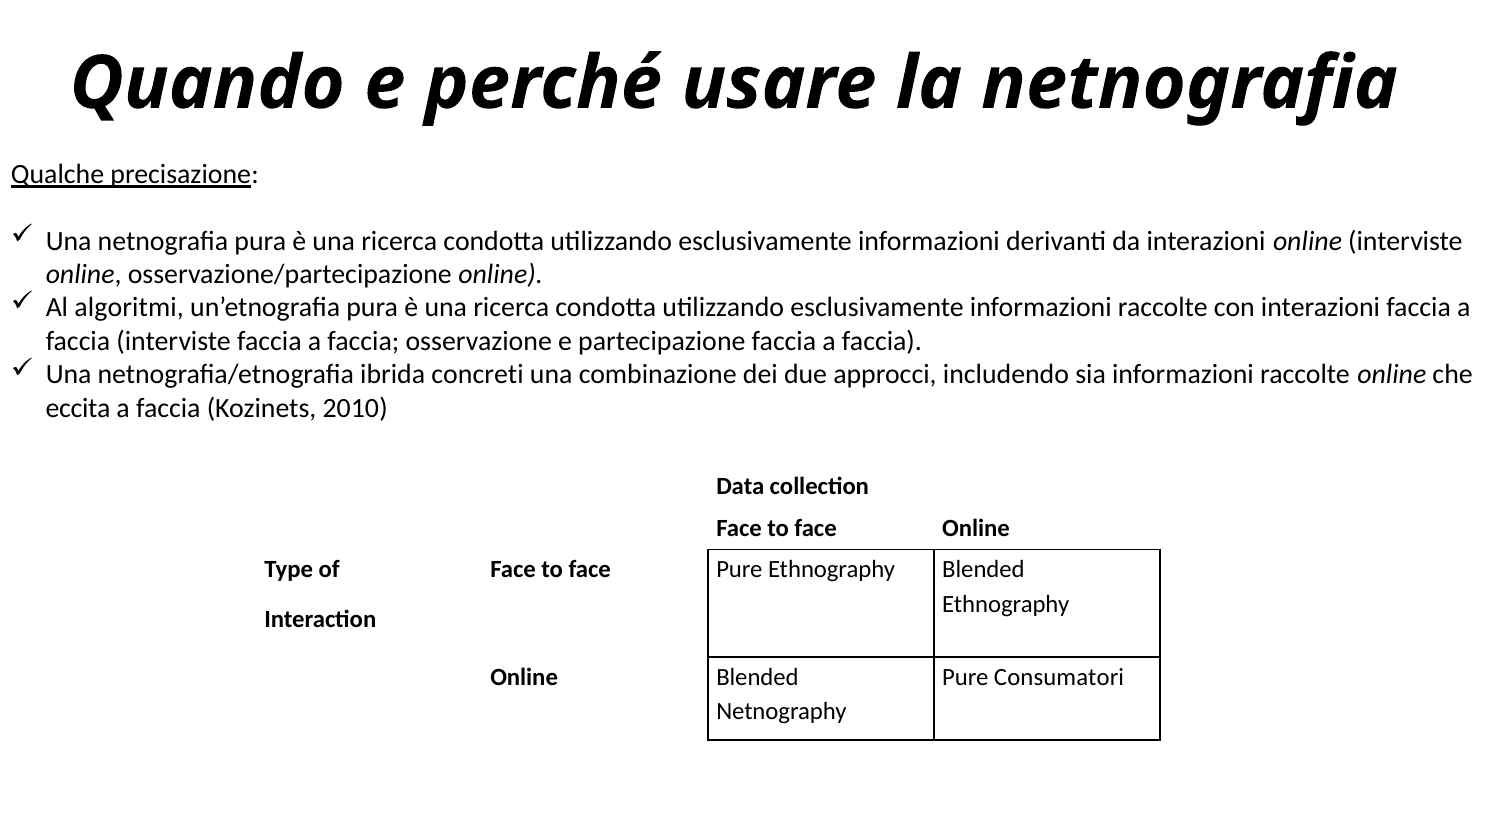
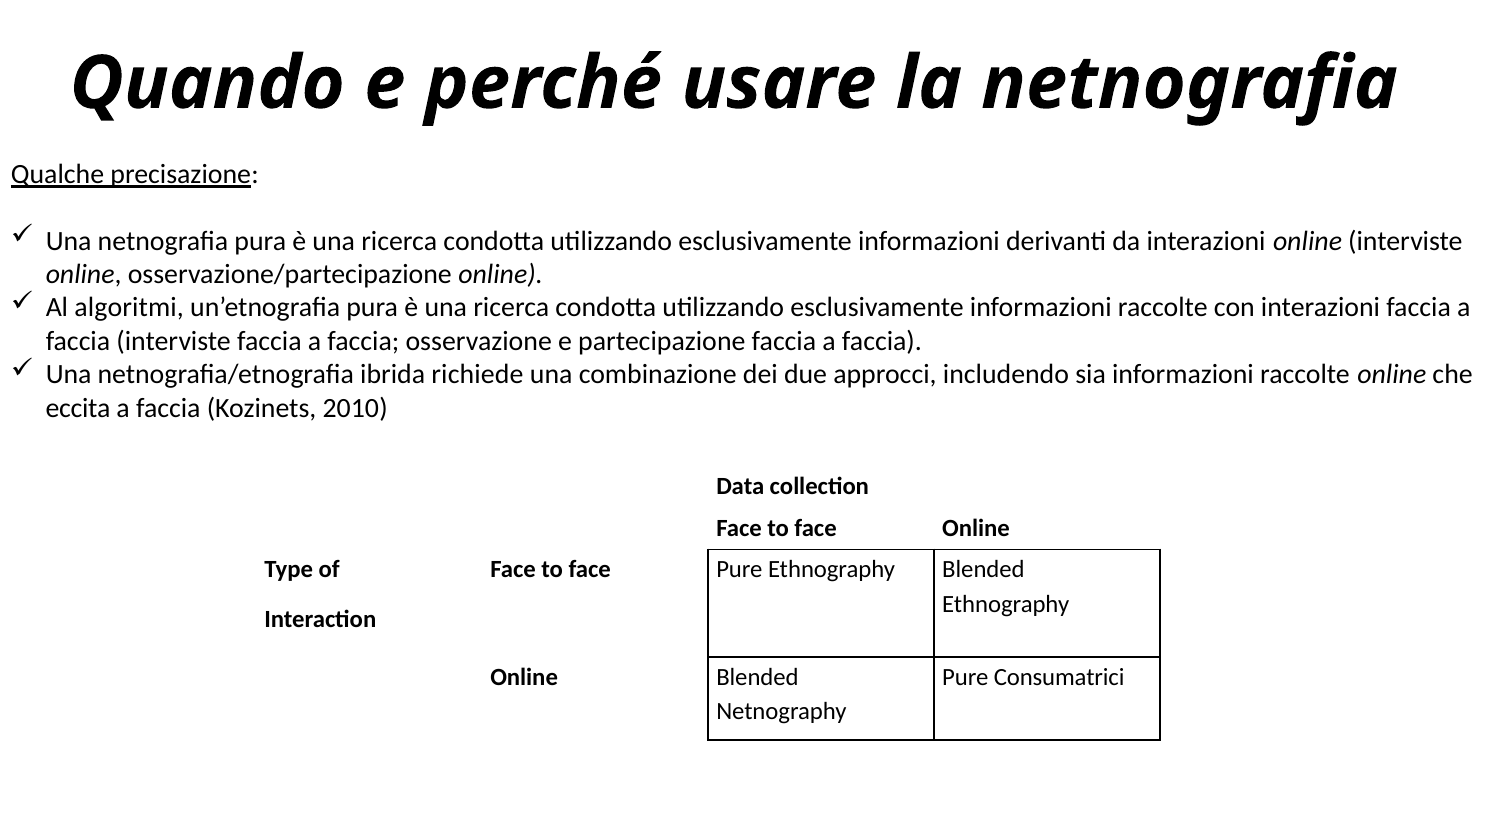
concreti: concreti -> richiede (477, 375)
Consumatori: Consumatori -> Consumatrici (1059, 677)
